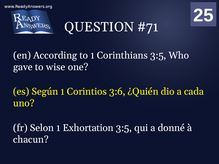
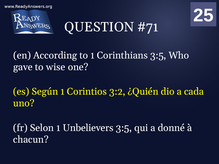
3:6: 3:6 -> 3:2 (117, 92)
Exhortation: Exhortation -> Unbelievers (88, 128)
